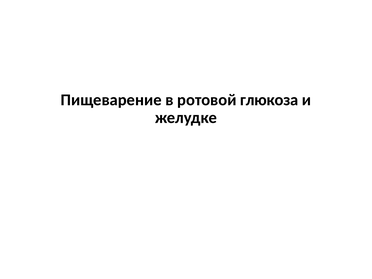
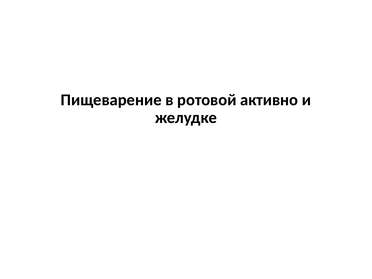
глюкоза: глюкоза -> активно (269, 100)
